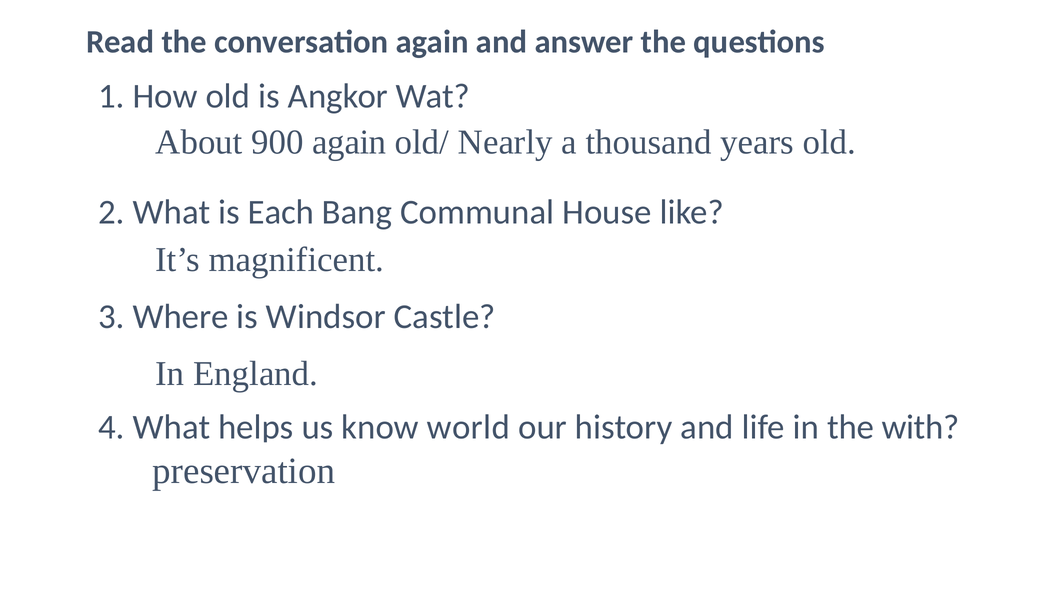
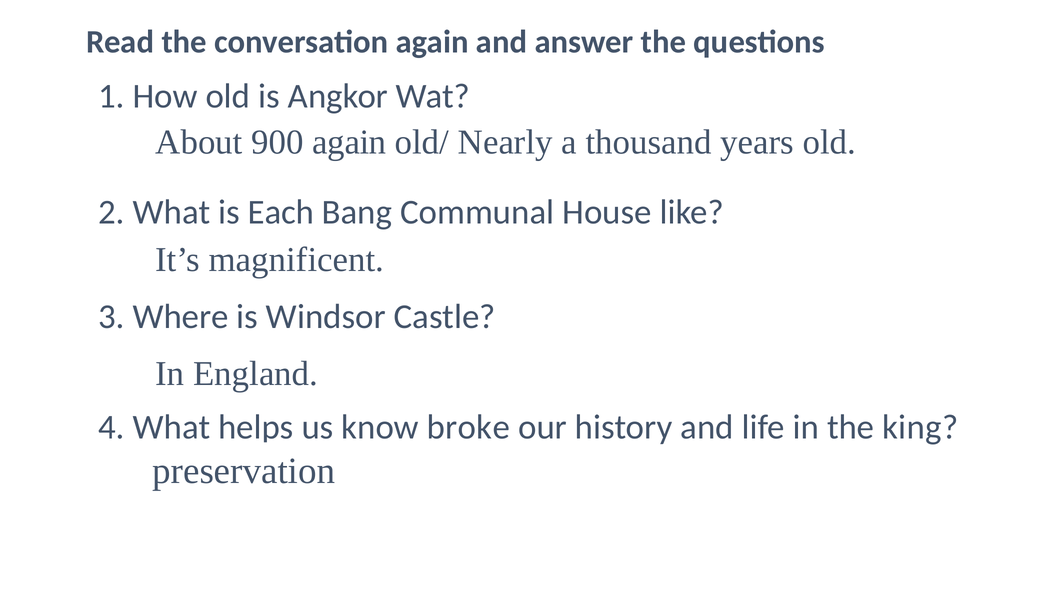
world: world -> broke (468, 427)
with: with -> king (920, 427)
